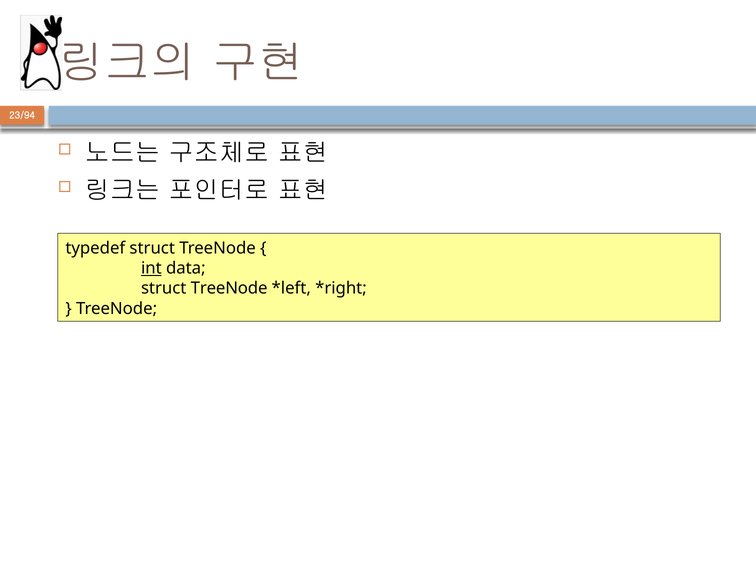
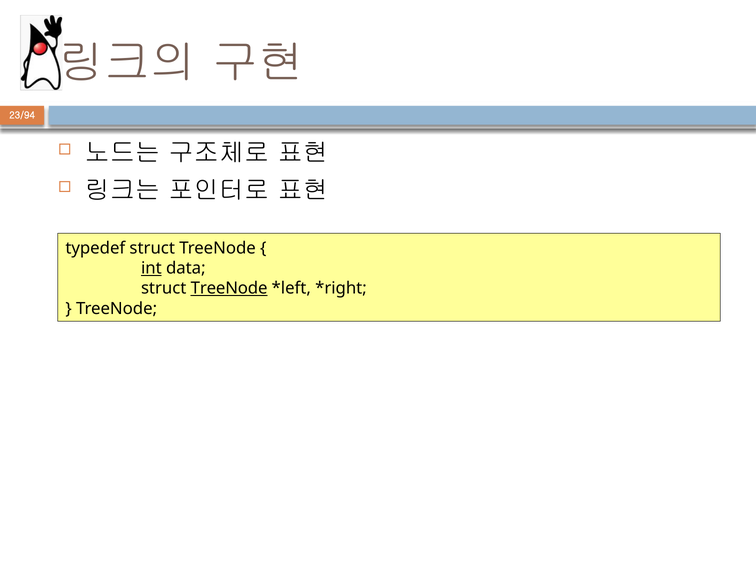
TreeNode underline: none -> present (229, 288)
